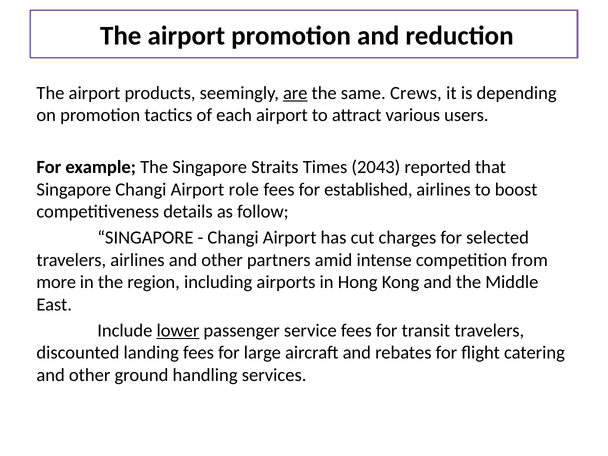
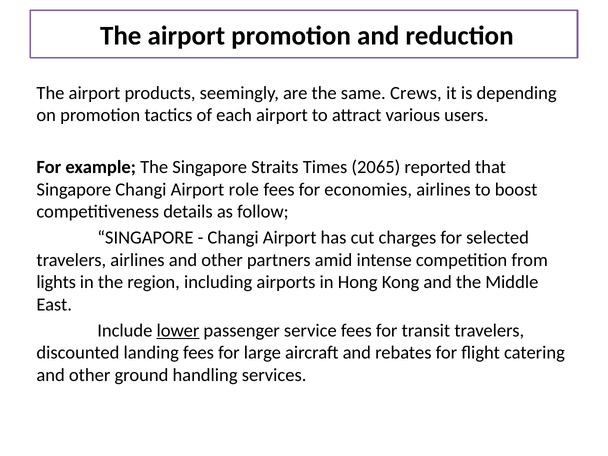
are underline: present -> none (295, 93)
2043: 2043 -> 2065 (376, 167)
established: established -> economies (368, 189)
more: more -> lights (56, 282)
